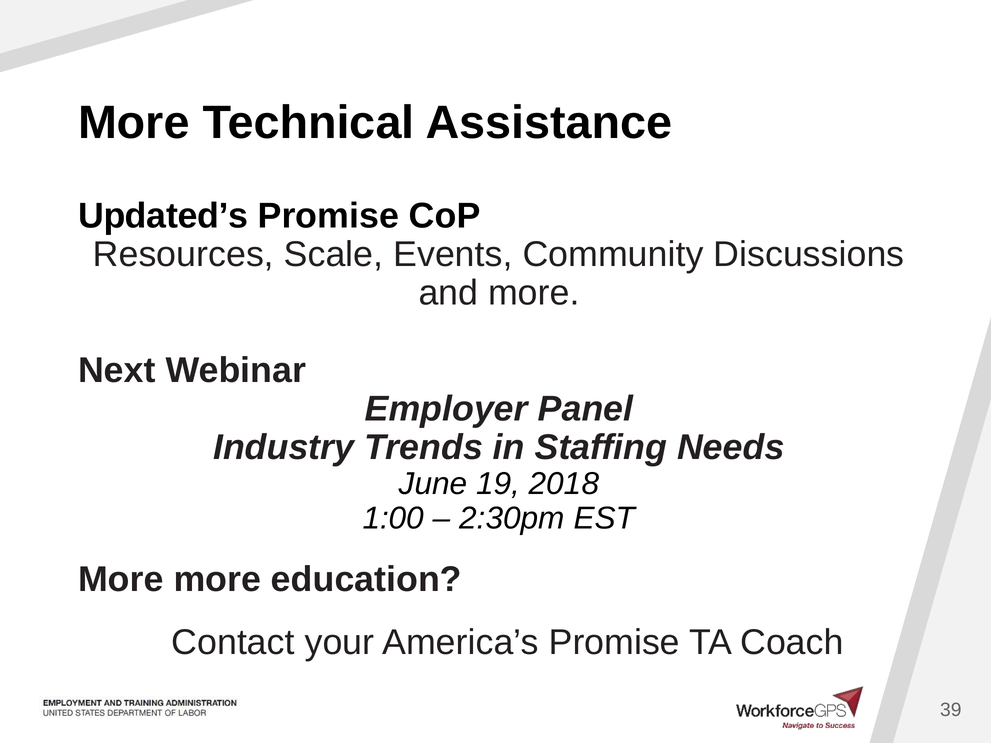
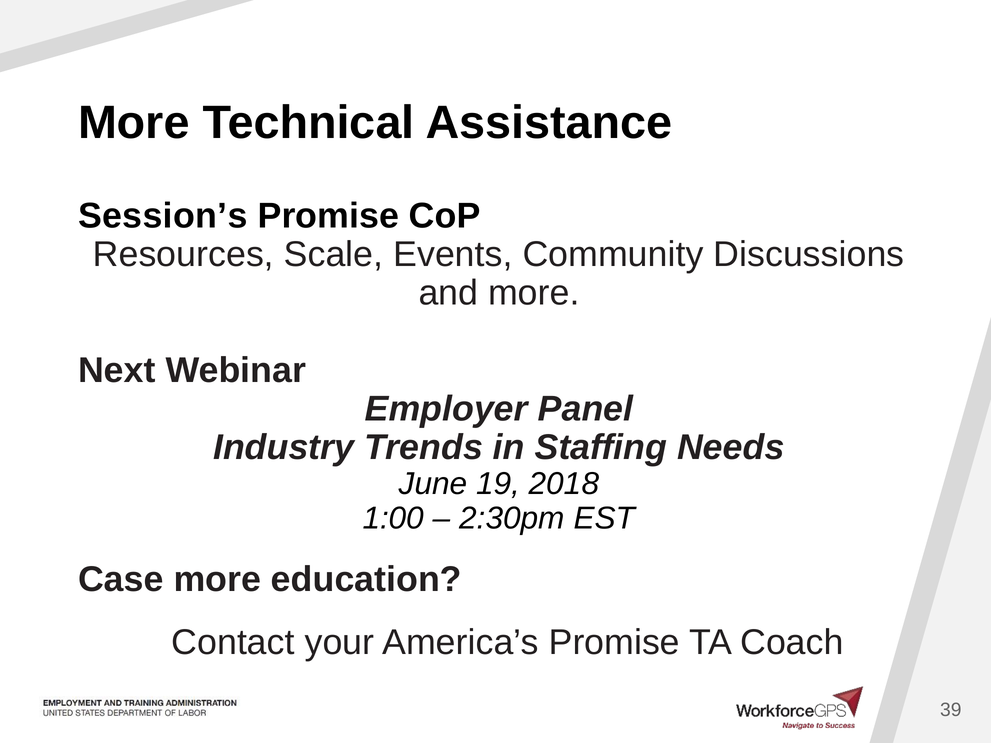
Updated’s: Updated’s -> Session’s (163, 216)
More: More -> Case (121, 579)
